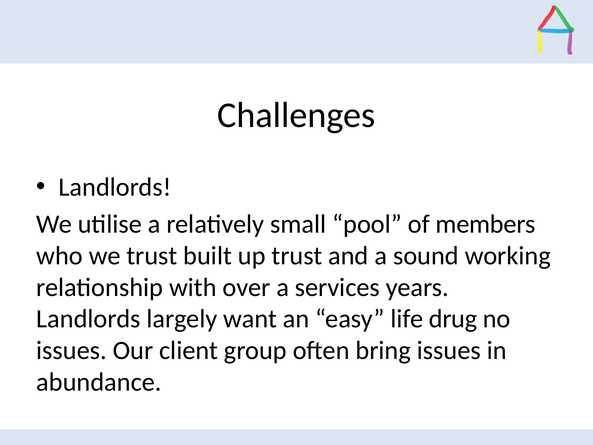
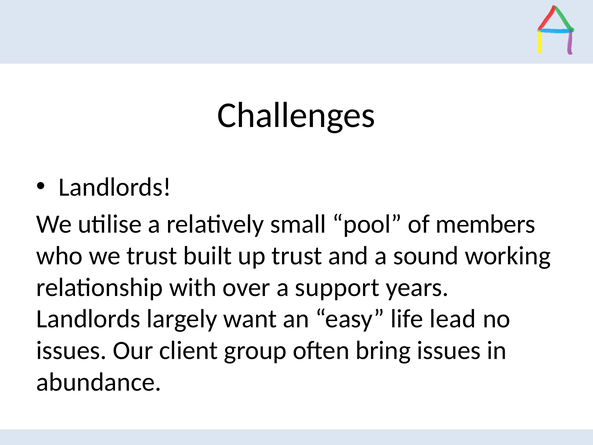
services: services -> support (337, 287)
drug: drug -> lead (453, 319)
